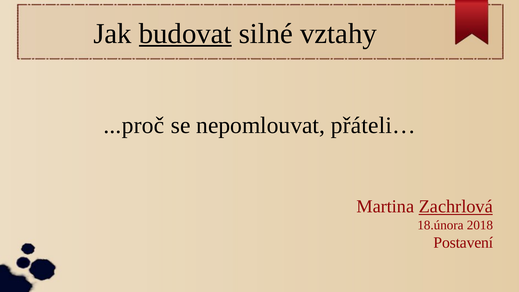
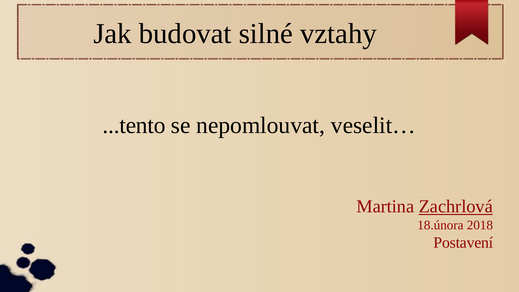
budovat underline: present -> none (185, 34)
...proč: ...proč -> ...tento (134, 125)
přáteli…: přáteli… -> veselit… (373, 125)
